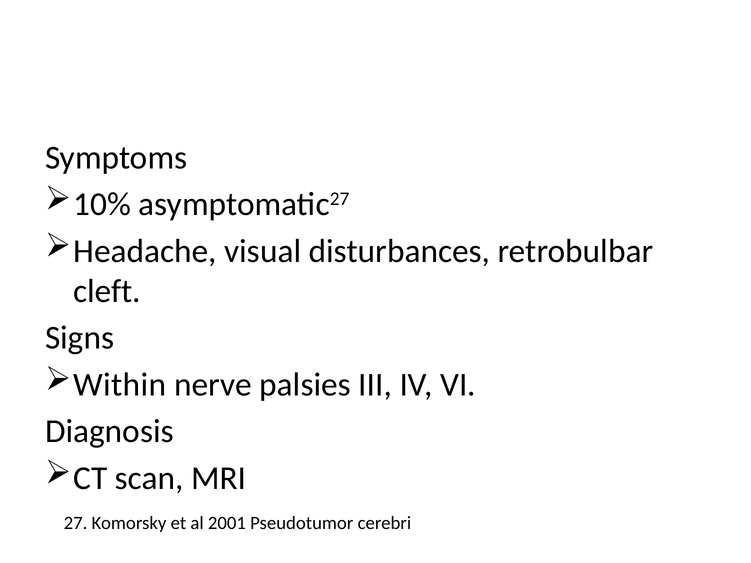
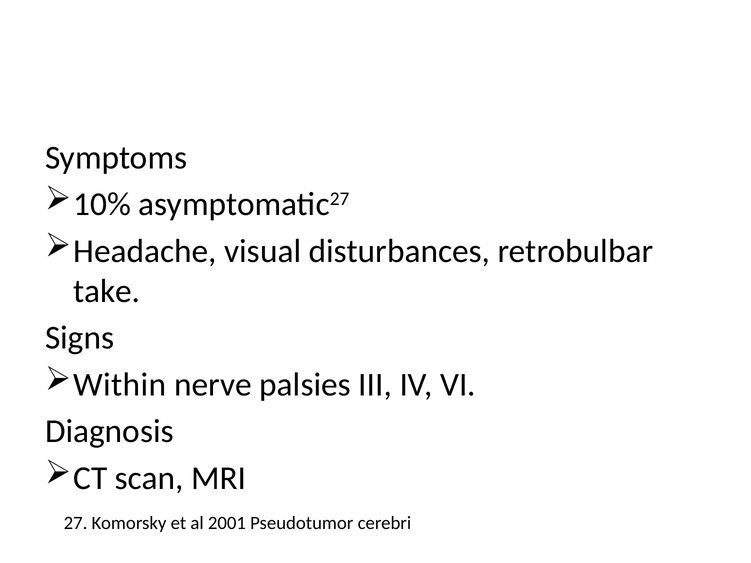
cleft: cleft -> take (107, 291)
